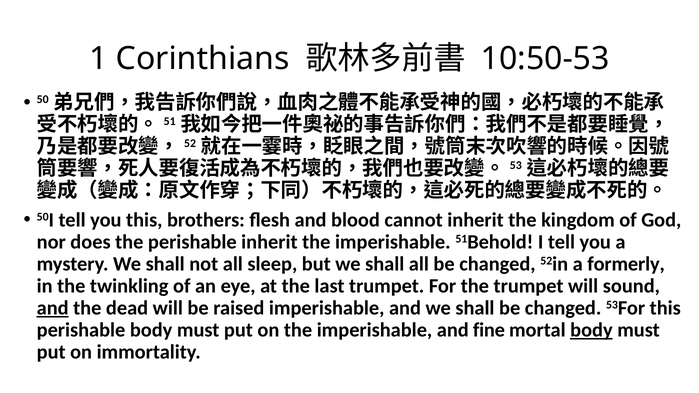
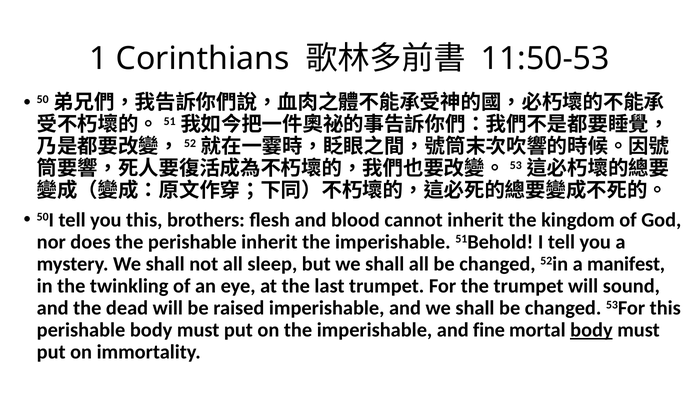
10:50-53: 10:50-53 -> 11:50-53 (545, 59)
formerly: formerly -> manifest (626, 264)
and underline: present -> none (53, 308)
